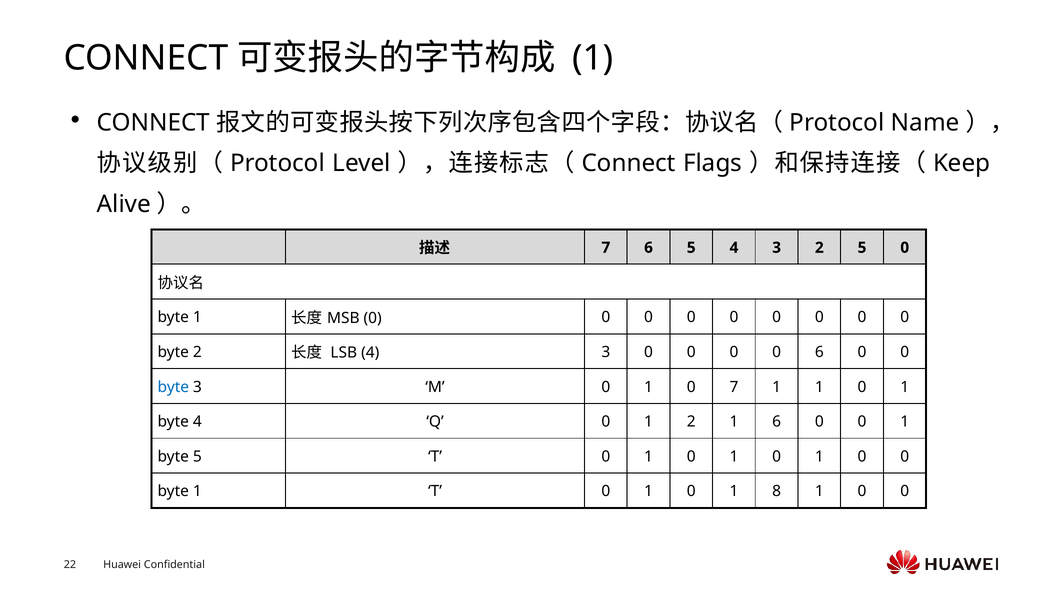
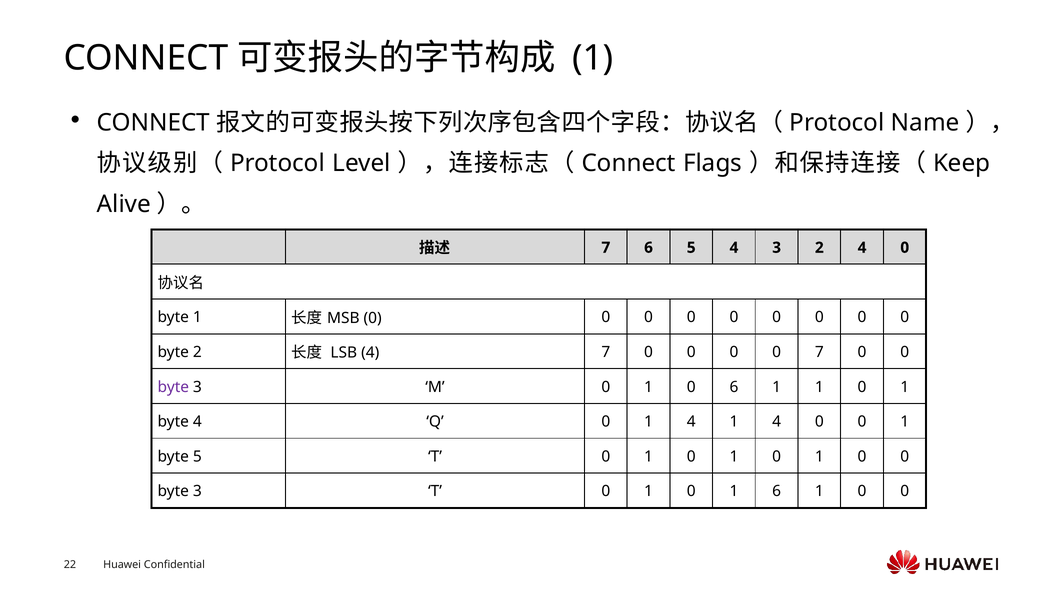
2 5: 5 -> 4 (862, 248)
LSB 4 3: 3 -> 7 (606, 352)
0 6: 6 -> 7 (819, 352)
byte colour: blue -> purple (173, 387)
0 7: 7 -> 6 (734, 387)
0 1 2: 2 -> 4 (691, 422)
6: 6 -> 4 (777, 422)
1: 1 -> 3 (197, 491)
1 8: 8 -> 6 (777, 491)
